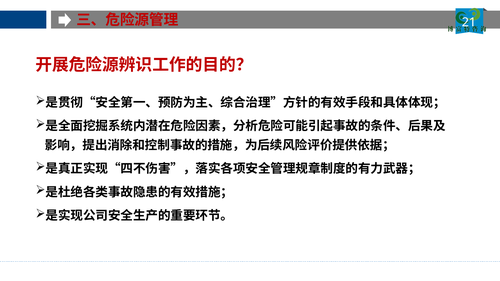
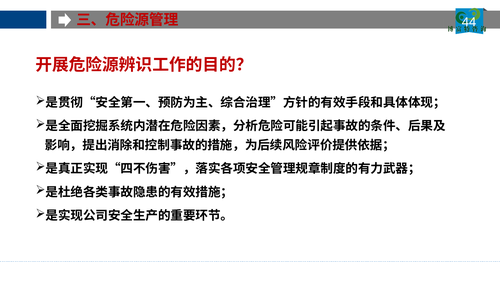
21: 21 -> 44 (469, 22)
